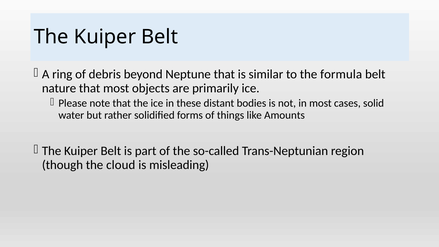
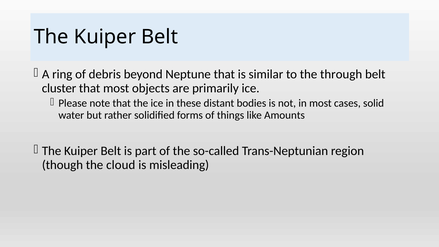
formula: formula -> through (341, 74)
nature: nature -> cluster (59, 88)
